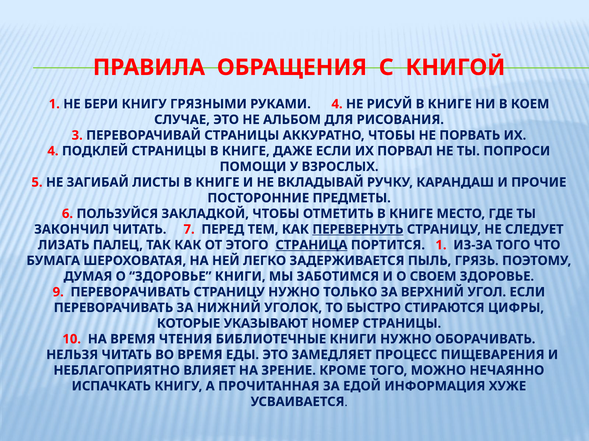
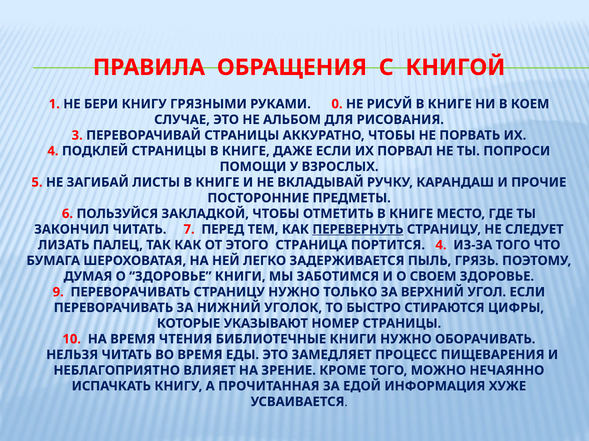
РУКАМИ 4: 4 -> 0 (337, 104)
СТРАНИЦА underline: present -> none (311, 245)
ПОРТИТСЯ 1: 1 -> 4 (441, 245)
